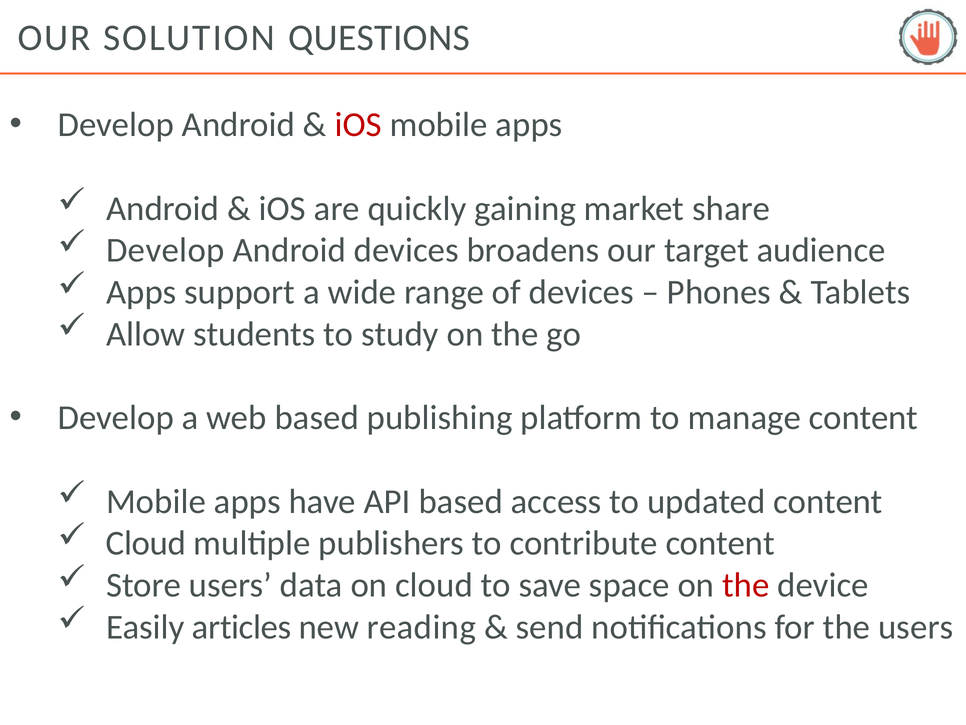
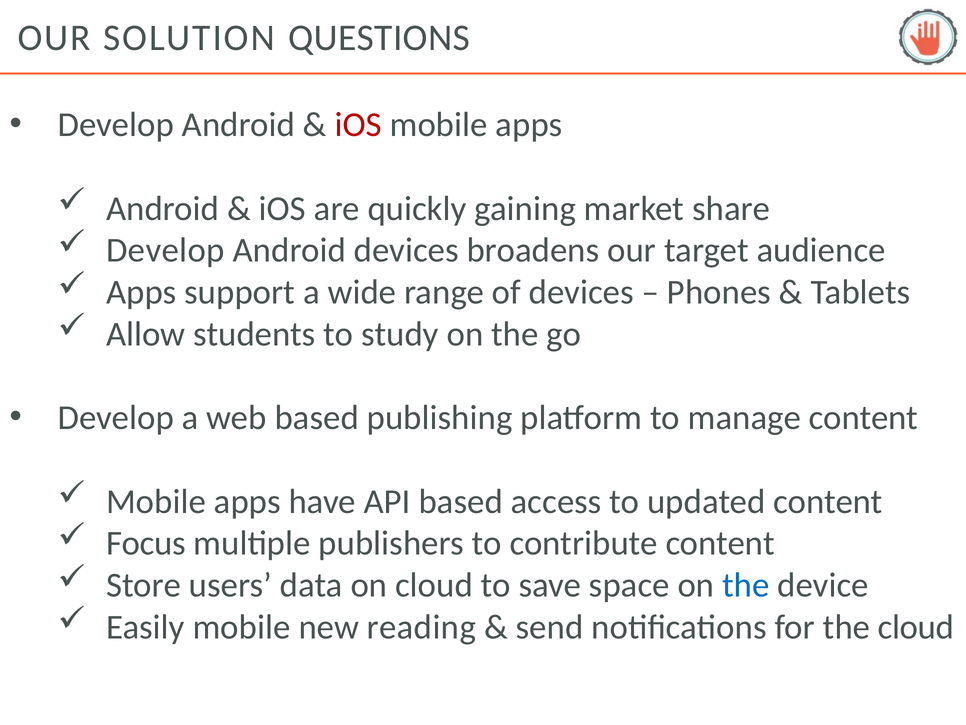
Cloud: Cloud -> Focus (146, 543)
the colour: red -> blue (746, 585)
Easily articles: articles -> mobile (242, 627)
the users: users -> cloud (916, 627)
